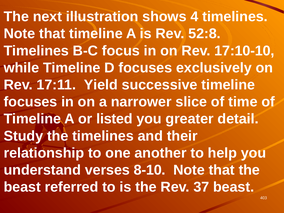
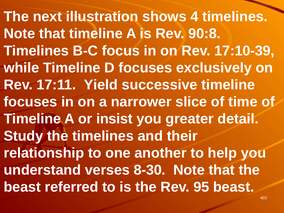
52:8: 52:8 -> 90:8 (205, 34)
17:10-10: 17:10-10 -> 17:10-39 (244, 51)
listed: listed -> insist (114, 119)
8-10: 8-10 -> 8-30 (150, 170)
37: 37 -> 95 (201, 187)
